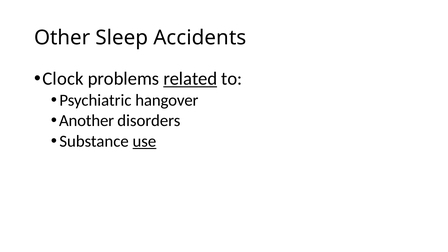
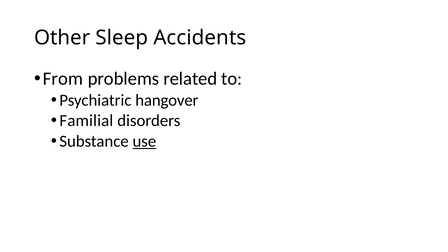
Clock: Clock -> From (63, 79)
related underline: present -> none (190, 79)
Another: Another -> Familial (86, 121)
